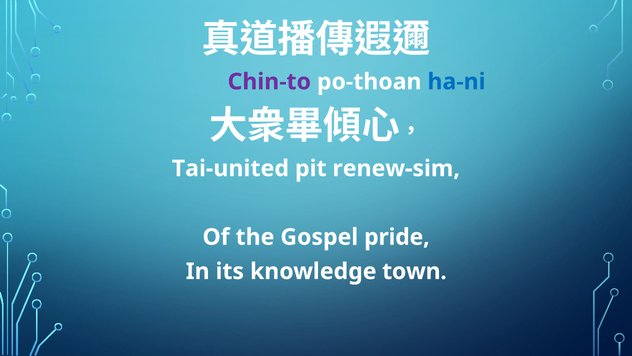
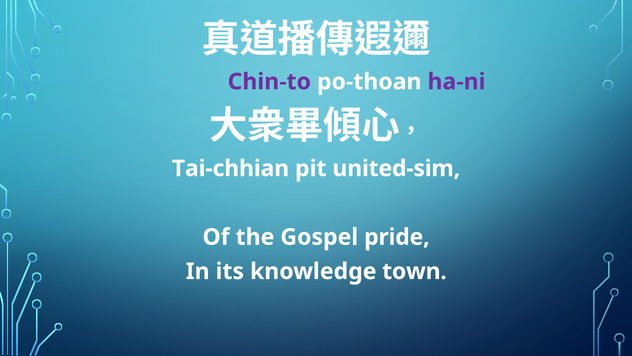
ha-ni colour: blue -> purple (457, 82)
Tai-united: Tai-united -> Tai-chhian (230, 168)
renew-sim: renew-sim -> united-sim (396, 168)
